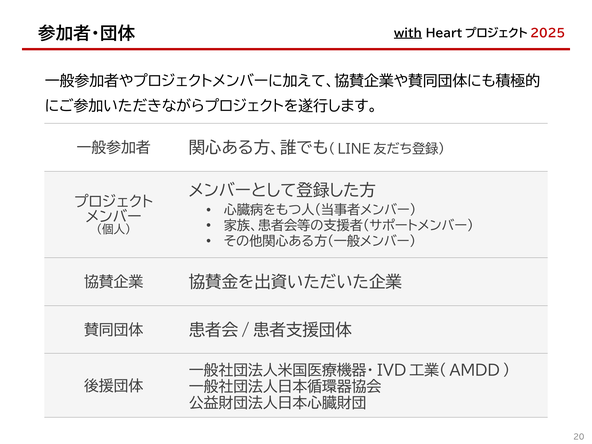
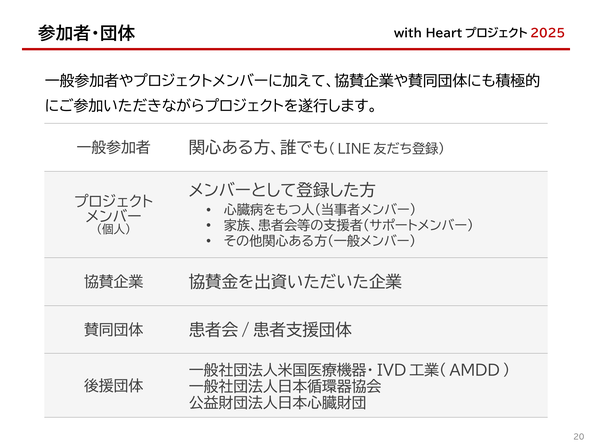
with underline: present -> none (408, 33)
